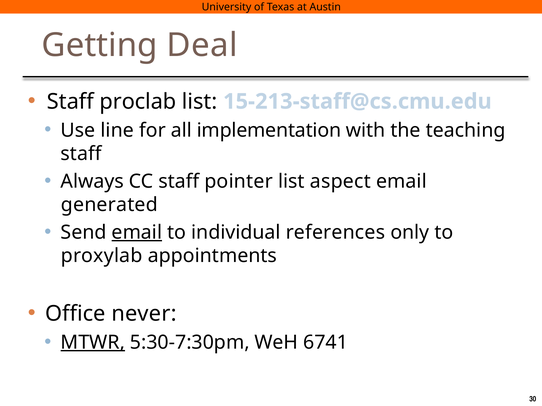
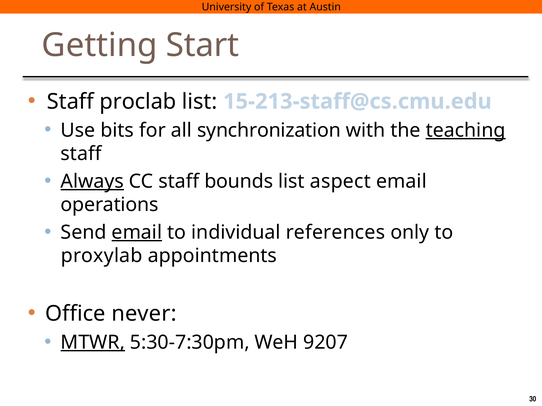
Deal: Deal -> Start (202, 45)
line: line -> bits (117, 130)
implementation: implementation -> synchronization (269, 130)
teaching underline: none -> present (466, 130)
Always underline: none -> present (92, 182)
pointer: pointer -> bounds (239, 182)
generated: generated -> operations (110, 205)
6741: 6741 -> 9207 (326, 343)
